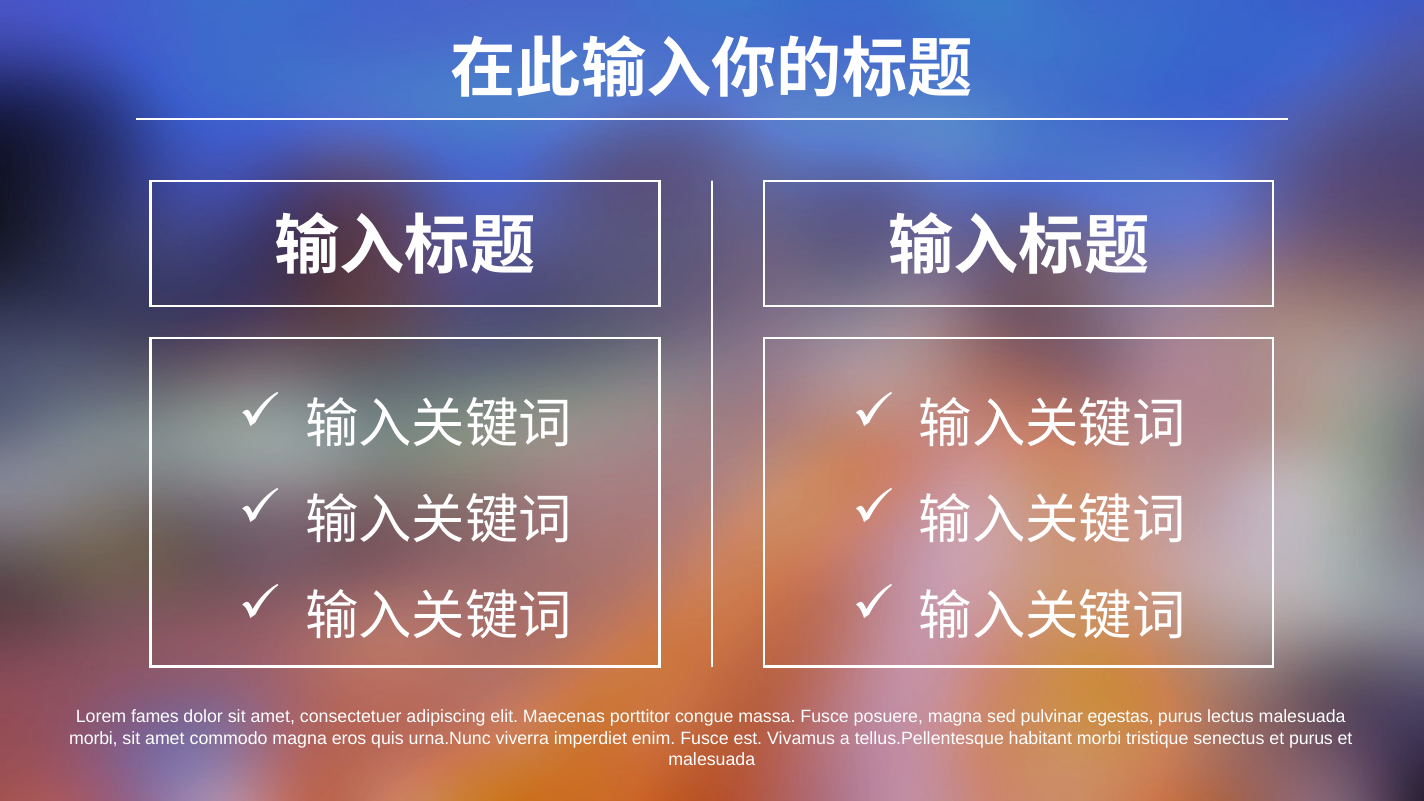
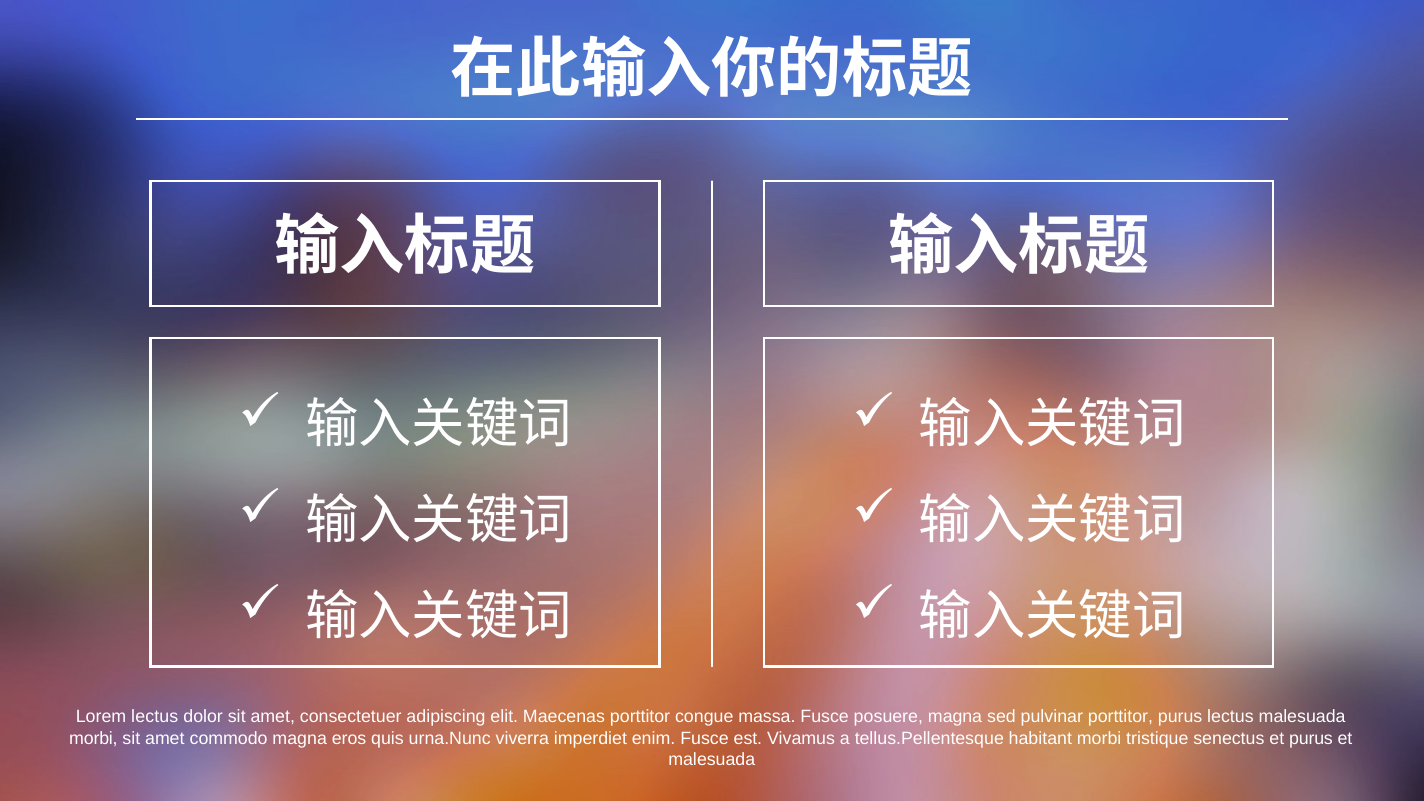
Lorem fames: fames -> lectus (155, 717)
pulvinar egestas: egestas -> porttitor (1120, 717)
